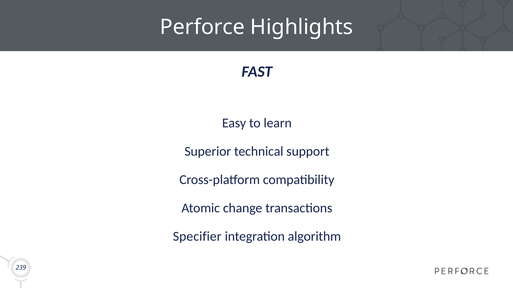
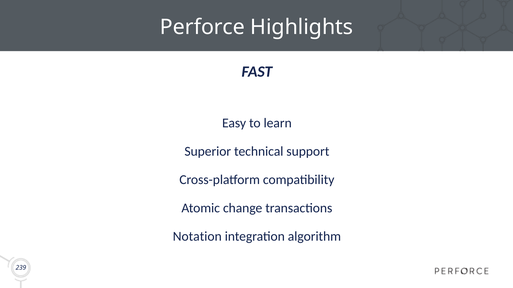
Specifier: Specifier -> Notation (197, 237)
